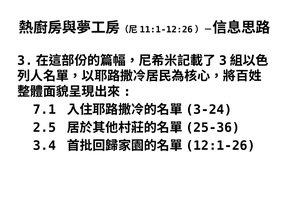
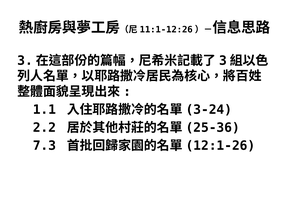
7.1: 7.1 -> 1.1 (44, 109)
2.5: 2.5 -> 2.2 (44, 127)
3.4: 3.4 -> 7.3 (44, 145)
